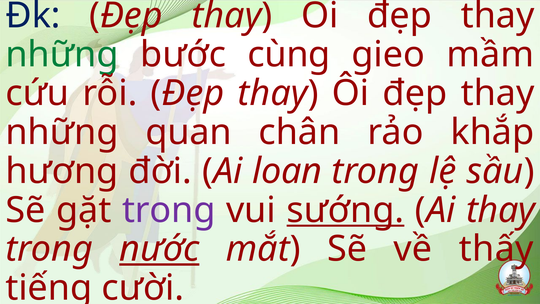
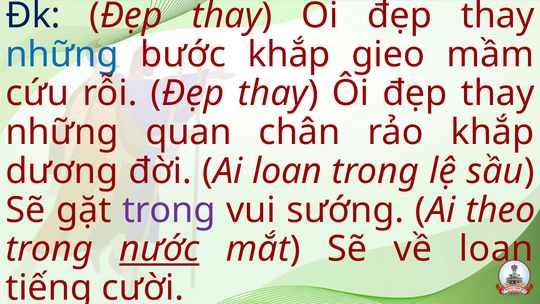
những colour: green -> blue (62, 54)
bước cùng: cùng -> khắp (289, 54)
hương: hương -> dương (62, 171)
sướng underline: present -> none (345, 210)
Ai thay: thay -> theo (501, 210)
về thấy: thấy -> loan (496, 249)
